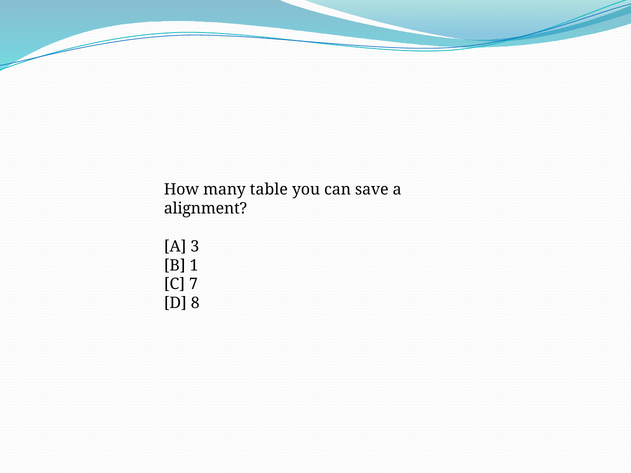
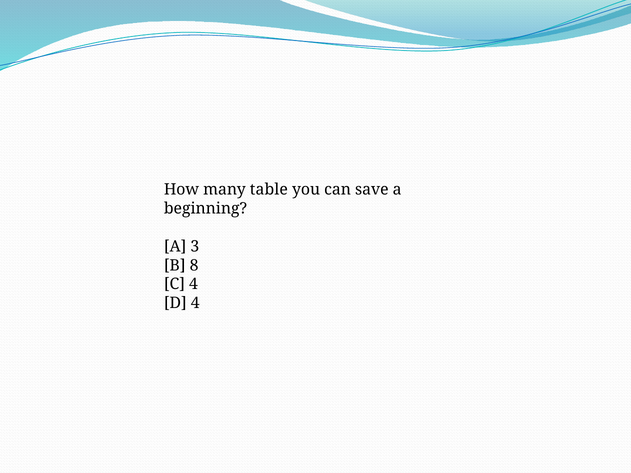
alignment: alignment -> beginning (205, 209)
1: 1 -> 8 (194, 265)
C 7: 7 -> 4 (193, 284)
D 8: 8 -> 4 (195, 303)
